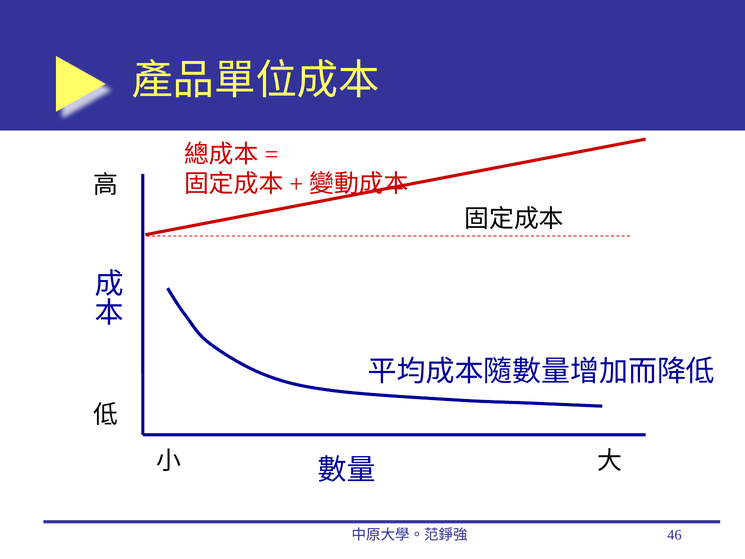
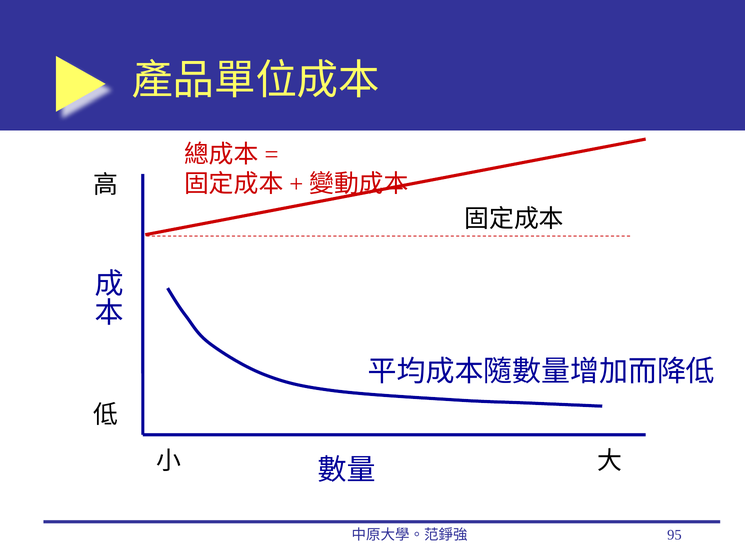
46: 46 -> 95 (674, 535)
